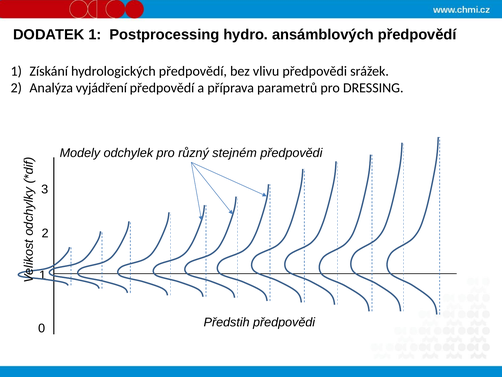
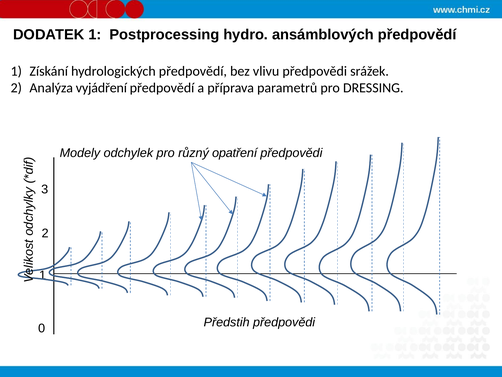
stejném: stejném -> opatření (235, 153)
